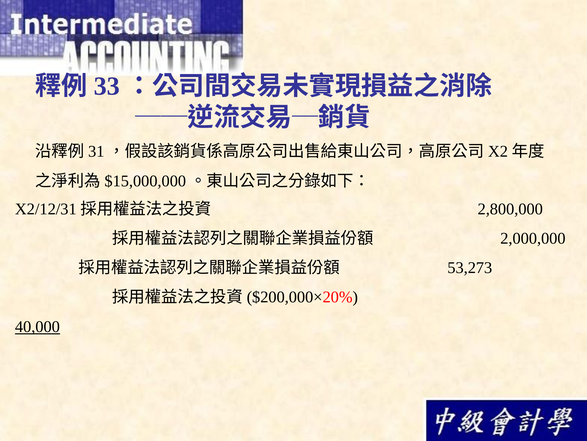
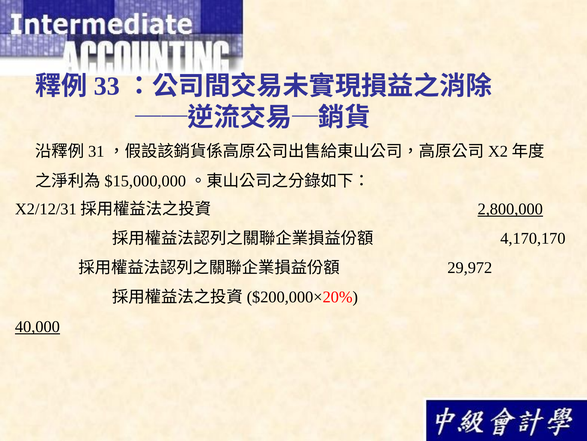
2,800,000 underline: none -> present (510, 209)
2,000,000: 2,000,000 -> 4,170,170 (533, 238)
53,273: 53,273 -> 29,972 (470, 267)
